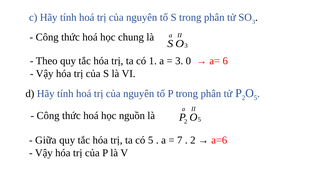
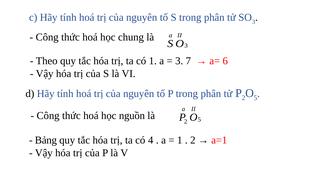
0: 0 -> 7 (188, 61)
Giữa: Giữa -> Bảng (46, 140)
có 5: 5 -> 4 (151, 140)
7: 7 -> 1 (180, 140)
a=6: a=6 -> a=1 (219, 140)
